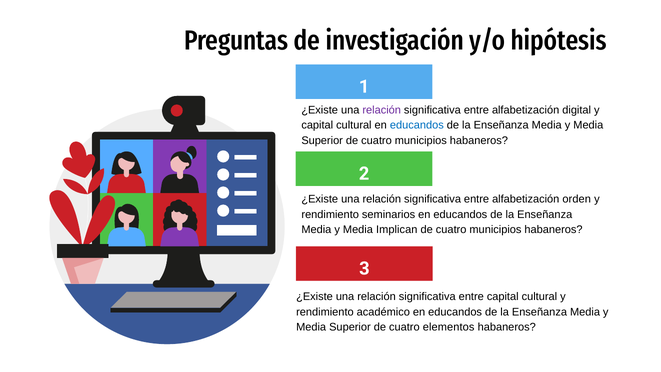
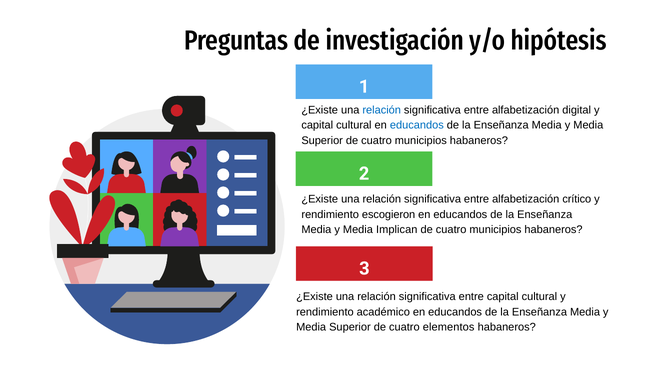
relación colour: purple -> blue (382, 110)
orden: orden -> crítico (577, 199)
seminarios: seminarios -> escogieron (389, 214)
